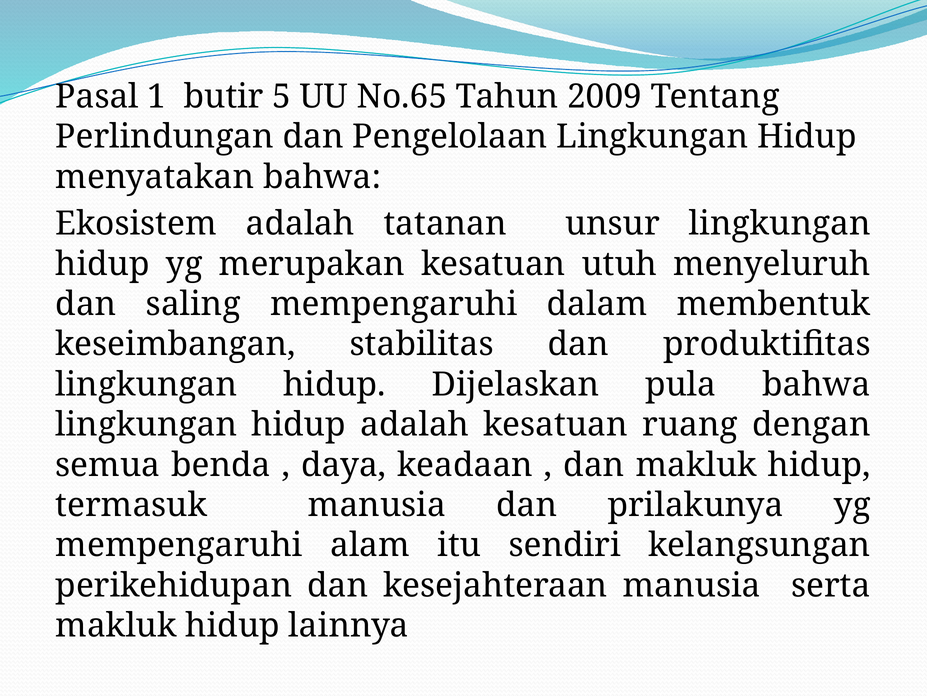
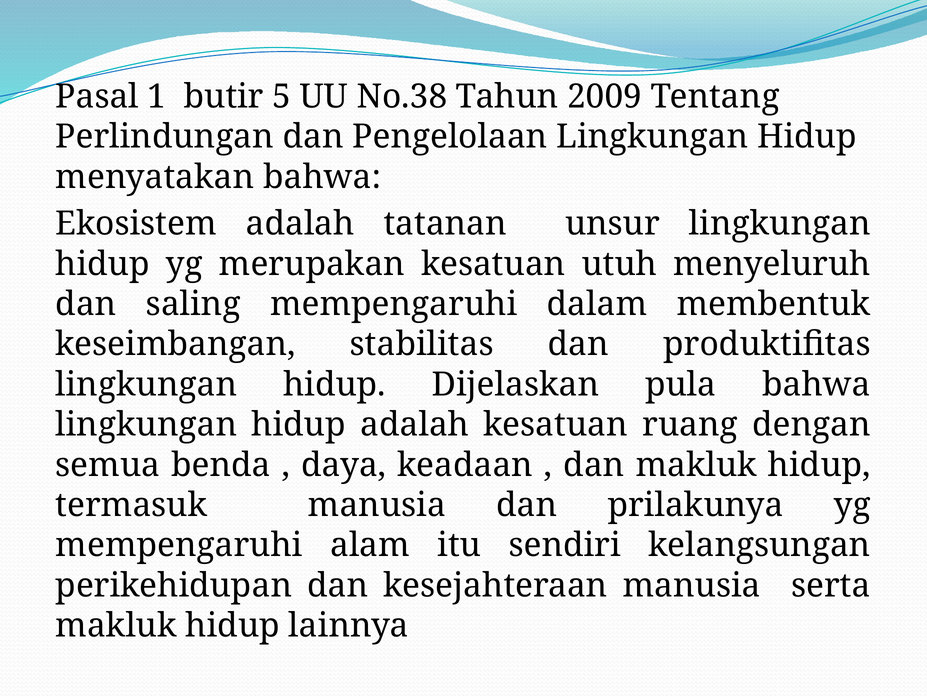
No.65: No.65 -> No.38 (402, 97)
